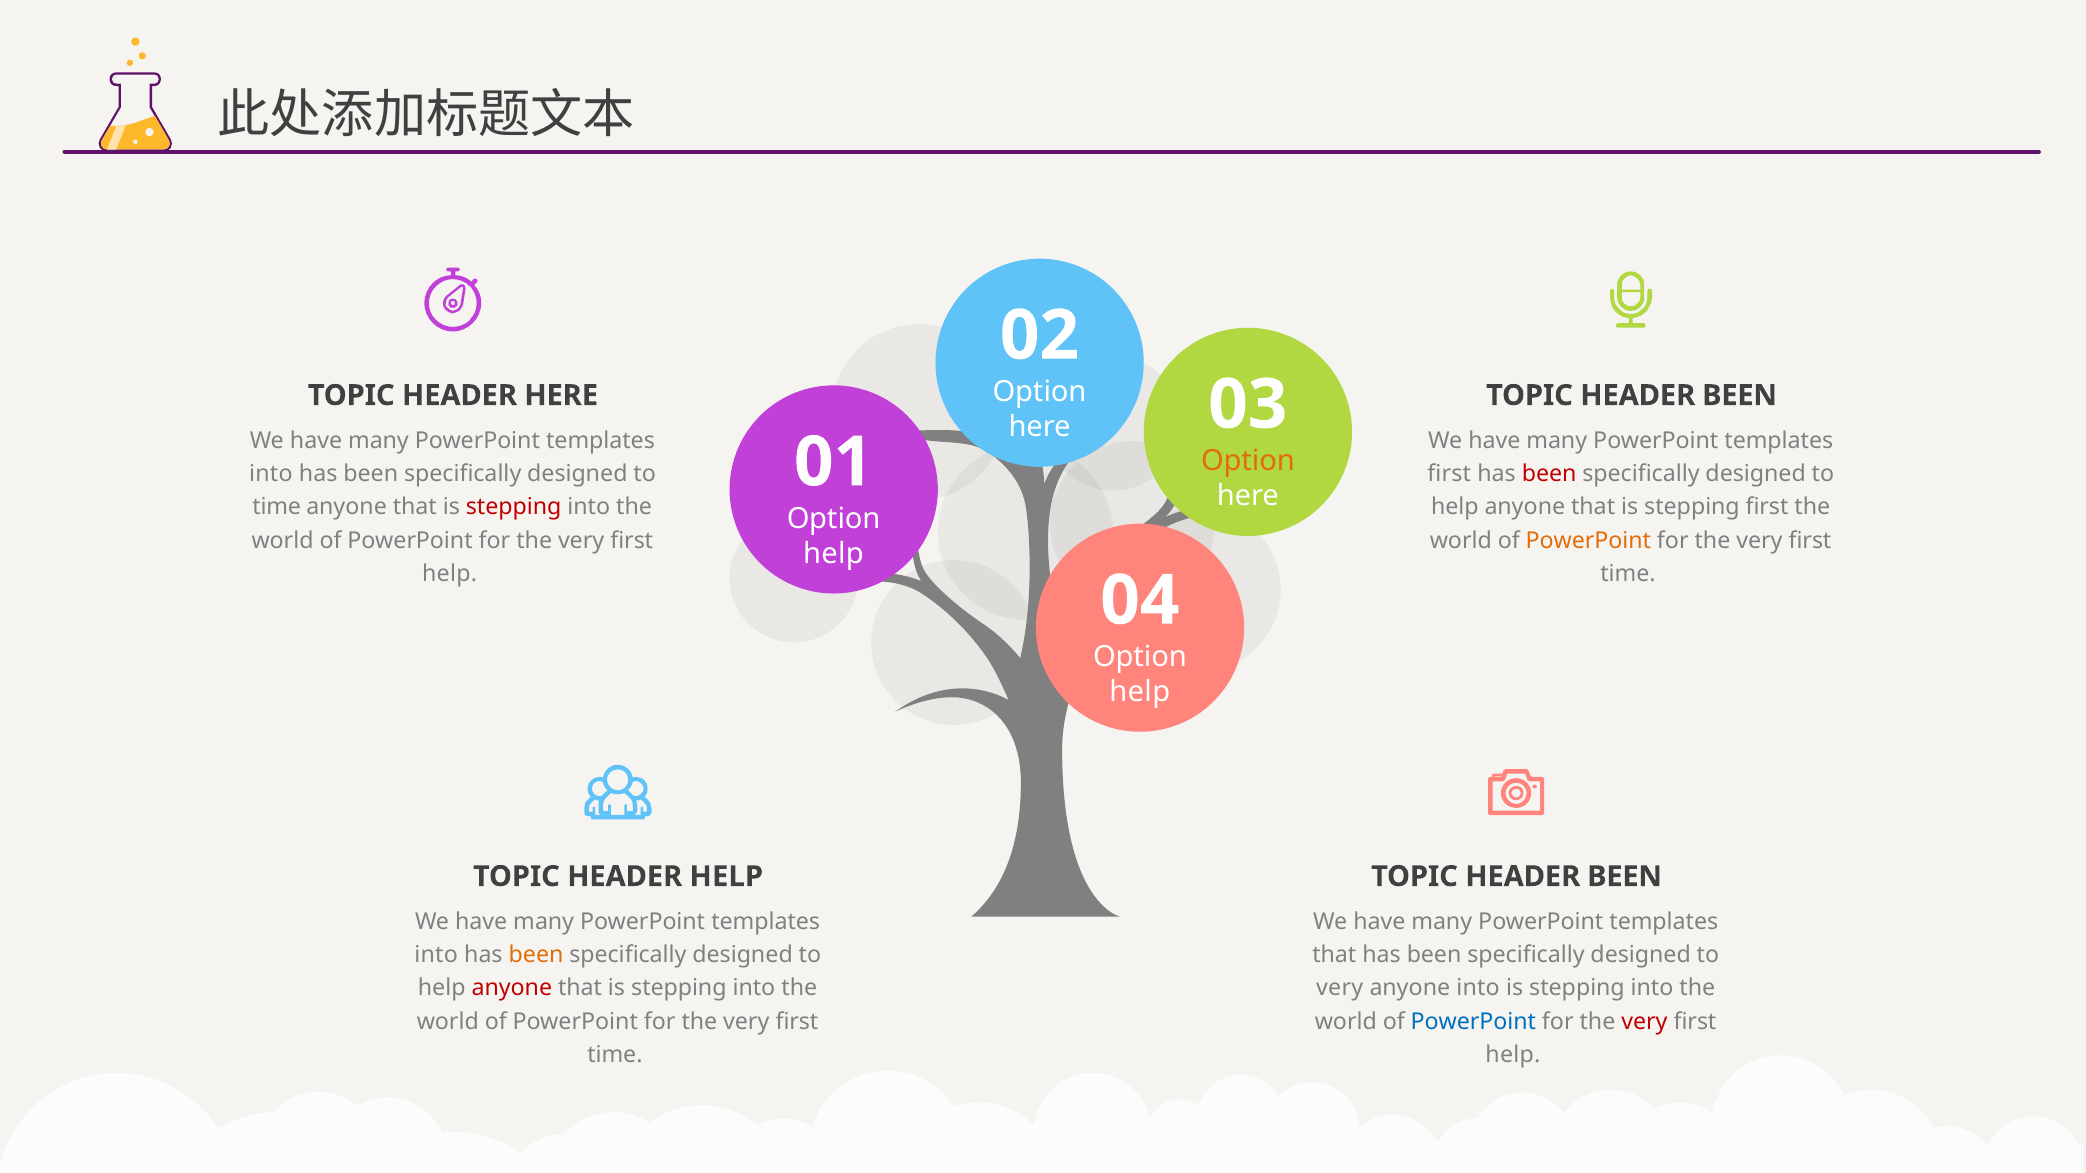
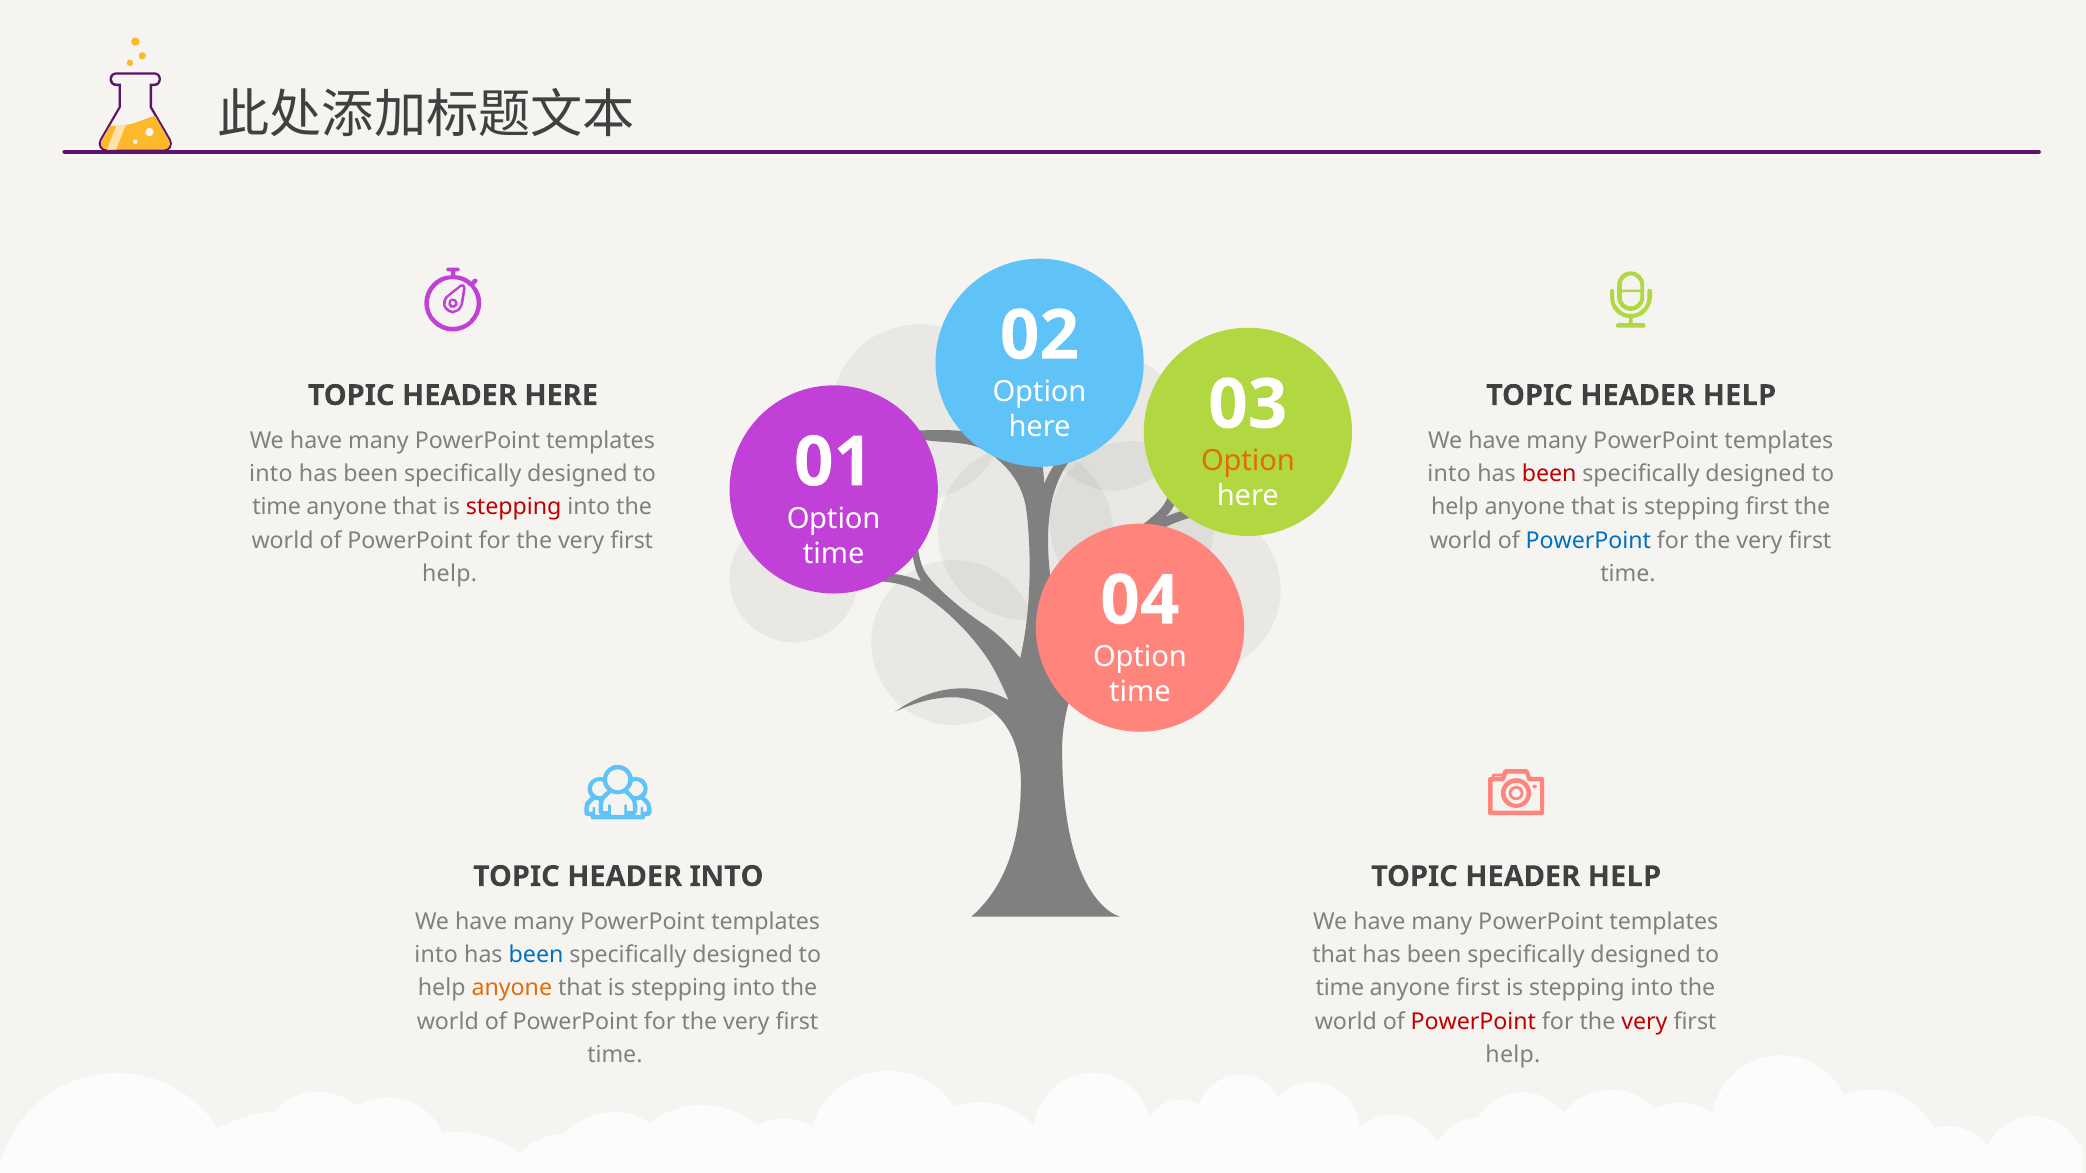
BEEN: BEEN -> HELP (1739, 396)
first: first -> into (1449, 474)
PowerPoint colour: orange -> blue (1588, 541)
help: help -> time (834, 554)
help: help -> time (1140, 692)
HEADER HELP: HELP -> INTO (727, 877)
BEEN: BEEN -> HELP (1624, 877)
been colour: orange -> blue (536, 955)
anyone colour: red -> orange (512, 988)
very: very -> time (1340, 988)
anyone into: into -> first (1478, 988)
PowerPoint colour: blue -> red (1473, 1022)
